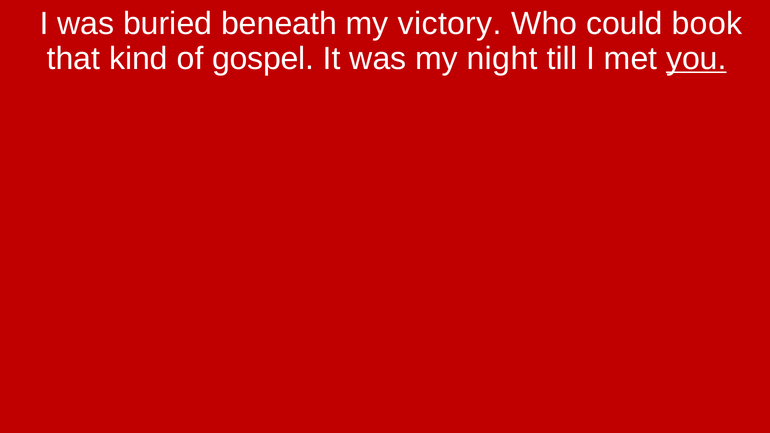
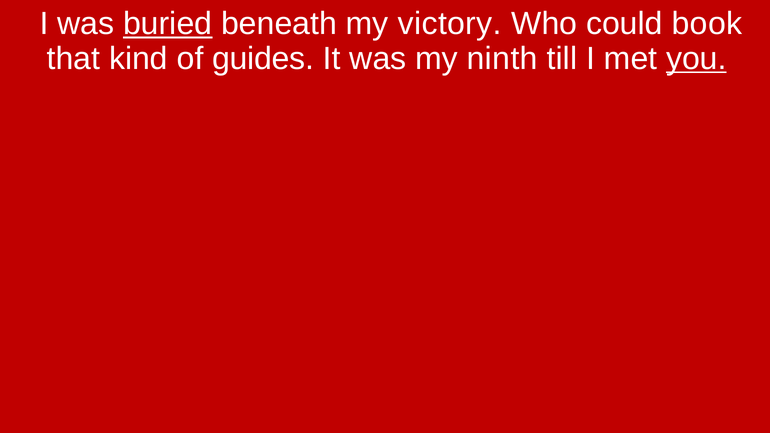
buried underline: none -> present (168, 24)
gospel: gospel -> guides (263, 59)
night: night -> ninth (502, 59)
